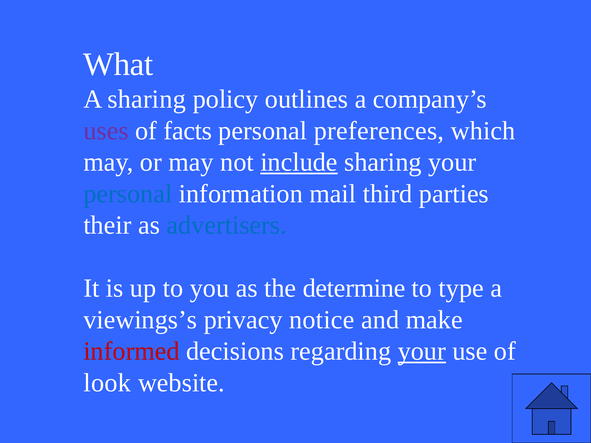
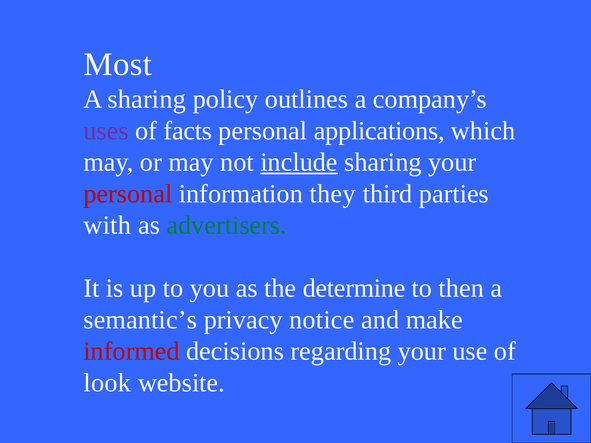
What: What -> Most (118, 64)
preferences: preferences -> applications (379, 131)
personal colour: blue -> red (128, 194)
mail: mail -> they (333, 194)
their: their -> with (107, 225)
advertisers colour: blue -> green (227, 225)
type: type -> then (461, 288)
viewings’s: viewings’s -> semantic’s (140, 320)
your underline: present -> none (422, 352)
